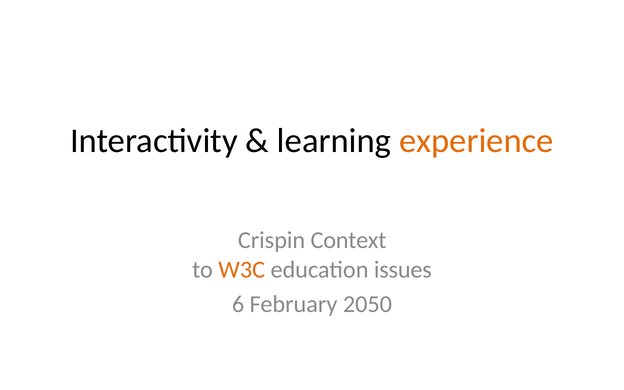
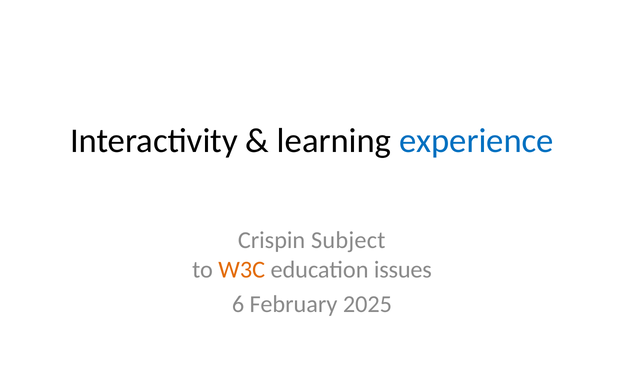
experience colour: orange -> blue (476, 141)
Context: Context -> Subject (348, 240)
2050: 2050 -> 2025 (367, 304)
